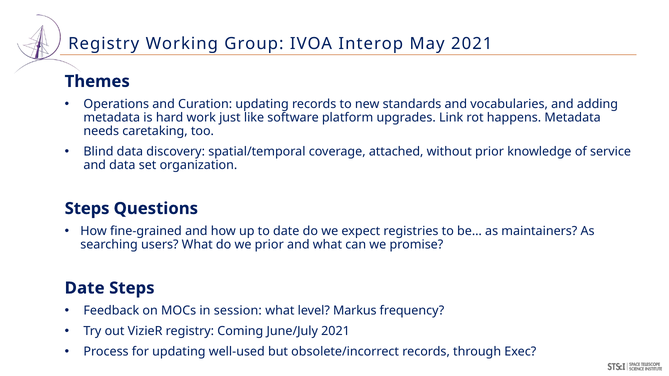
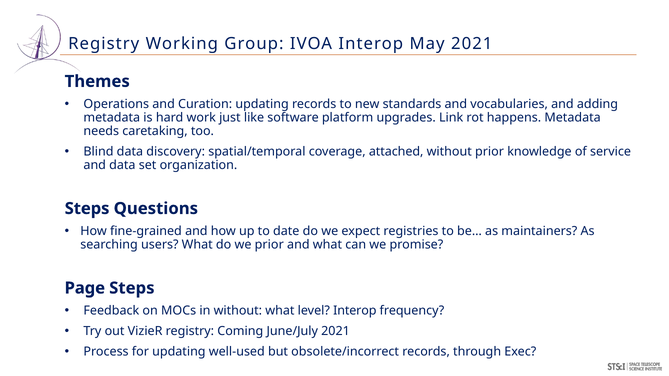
Date: Date -> Page (85, 288)
in session: session -> without (238, 311)
level Markus: Markus -> Interop (355, 311)
